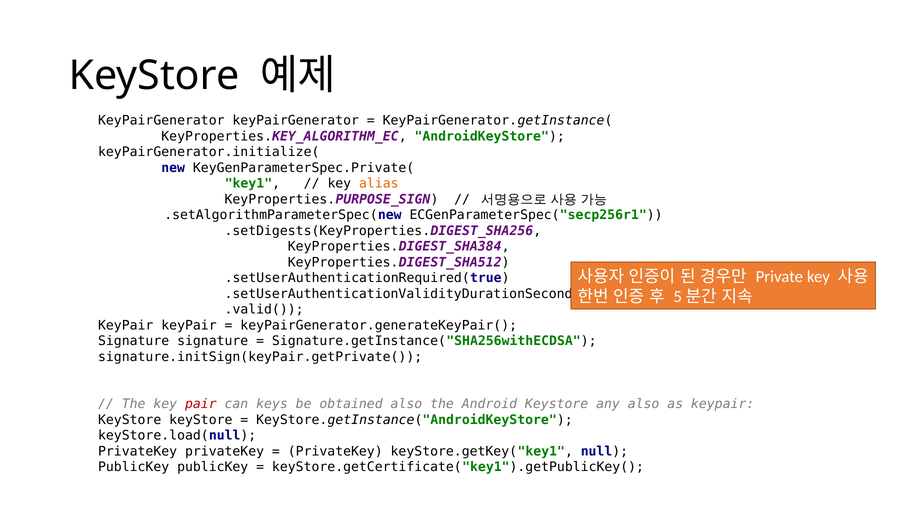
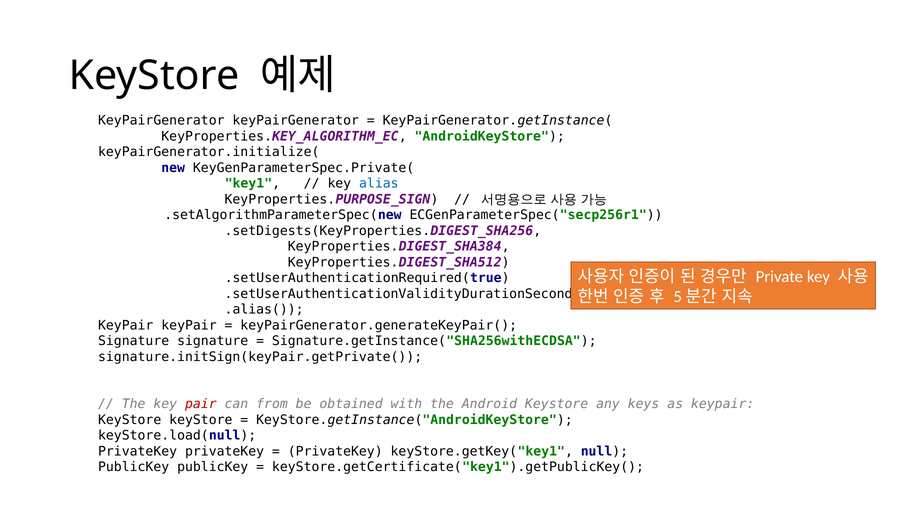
alias colour: orange -> blue (379, 183)
.valid(: .valid( -> .alias( (264, 309)
keys: keys -> from (272, 404)
obtained also: also -> with (406, 404)
any also: also -> keys (644, 404)
